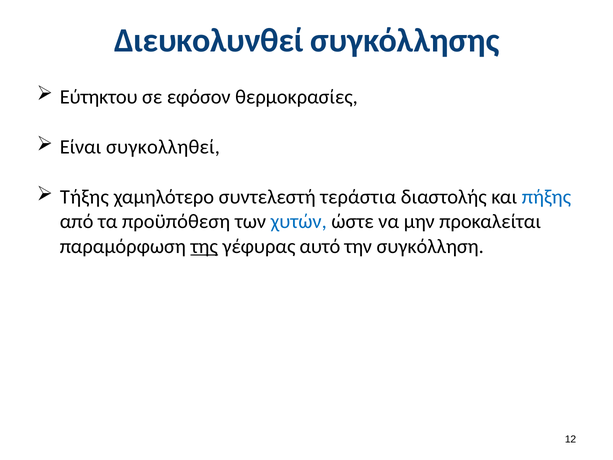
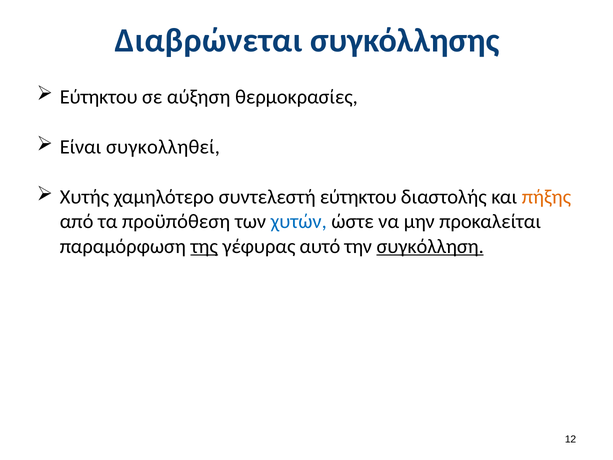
Διευκολυνθεί: Διευκολυνθεί -> Διαβρώνεται (209, 41)
εφόσον: εφόσον -> αύξηση (199, 97)
Τήξης: Τήξης -> Χυτής (84, 197)
συντελεστή τεράστια: τεράστια -> εύτηκτου (358, 197)
πήξης colour: blue -> orange (546, 197)
συγκόλληση underline: none -> present (430, 246)
